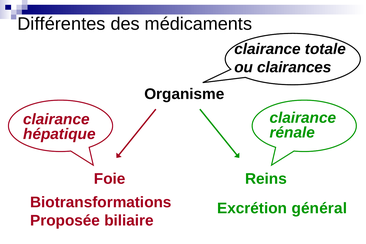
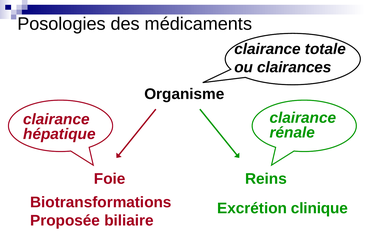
Différentes: Différentes -> Posologies (61, 24)
général: général -> clinique (319, 208)
